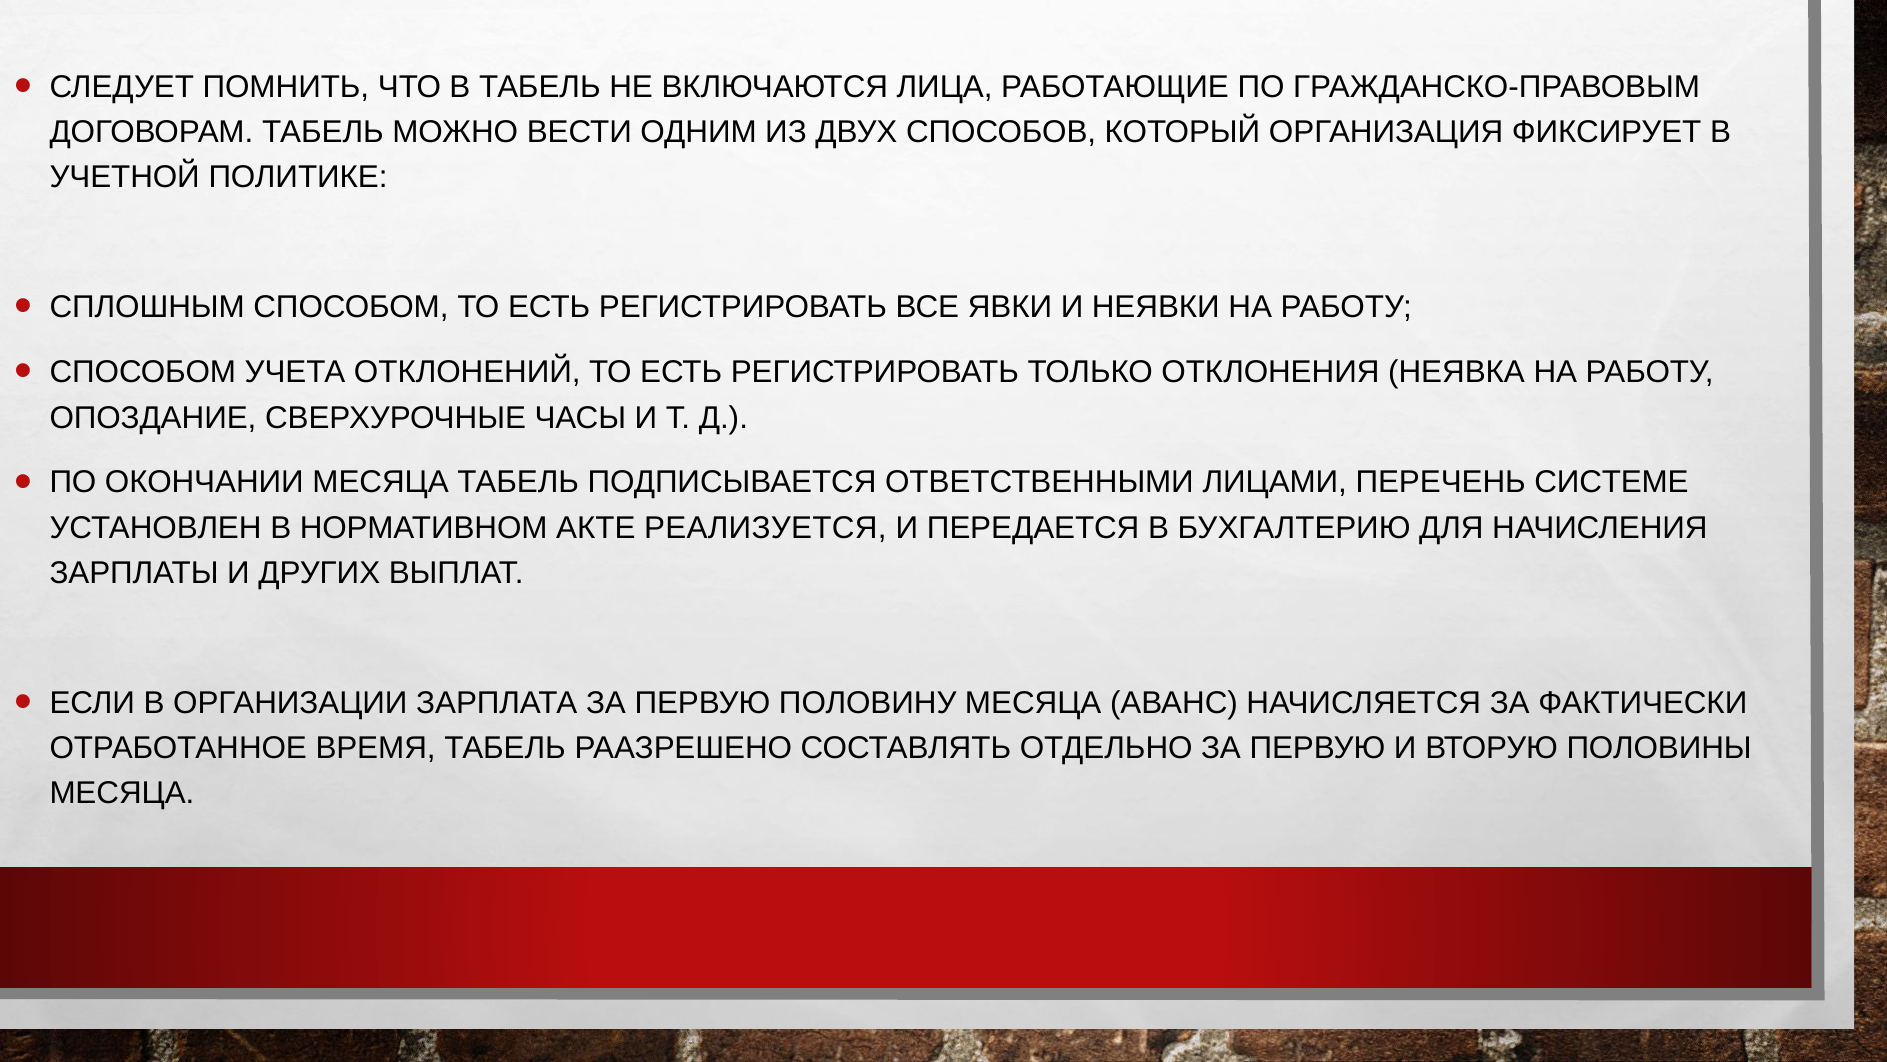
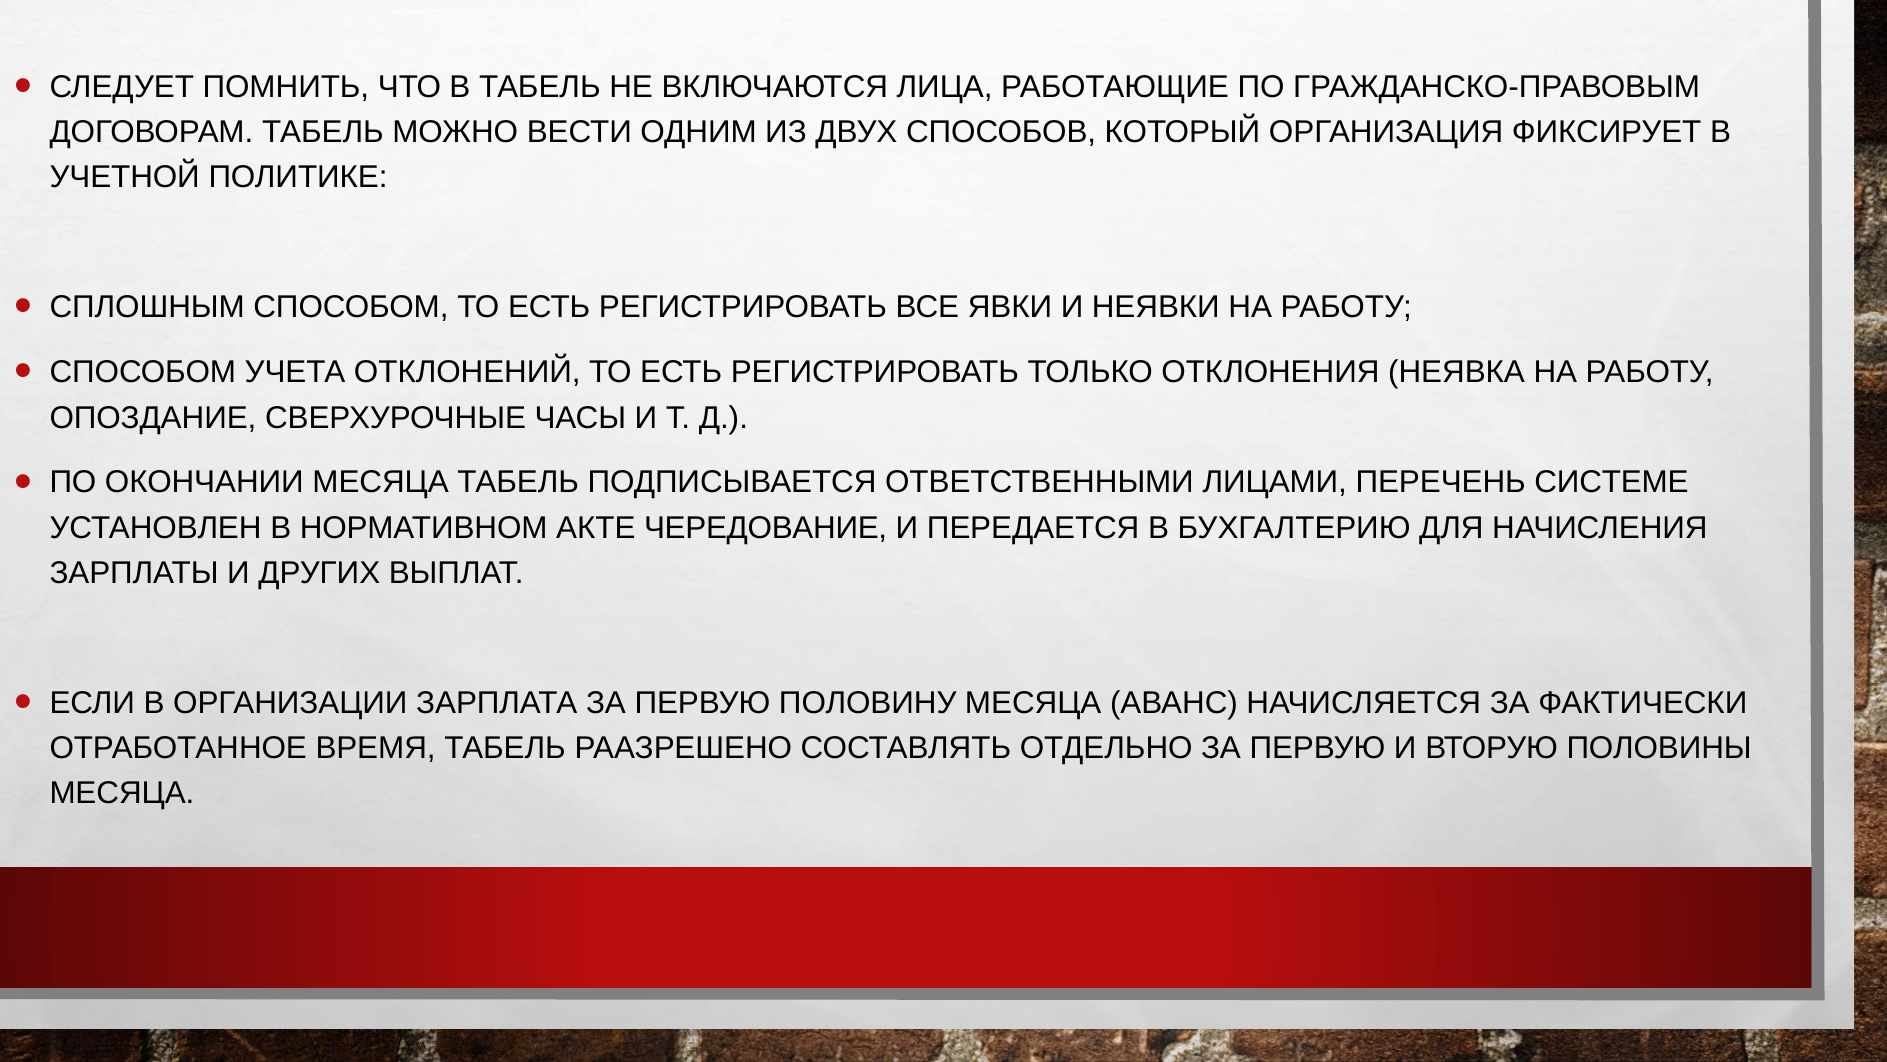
РЕАЛИЗУЕТСЯ: РЕАЛИЗУЕТСЯ -> ЧЕРЕДОВАНИЕ (766, 528)
